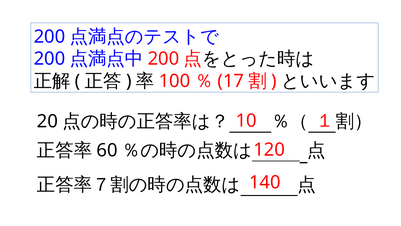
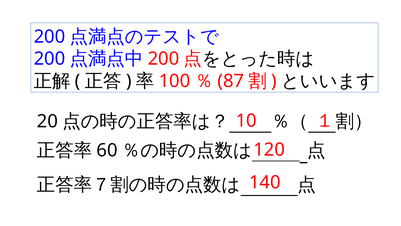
17: 17 -> 87 (231, 81)
